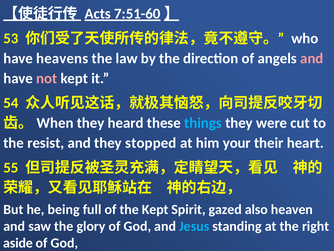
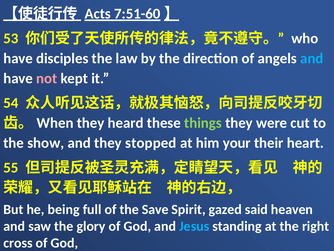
heavens: heavens -> disciples (62, 58)
and colour: pink -> light blue (312, 58)
things colour: light blue -> light green (203, 123)
resist: resist -> show (46, 143)
the Kept: Kept -> Save (155, 209)
also: also -> said (256, 209)
aside: aside -> cross (18, 242)
